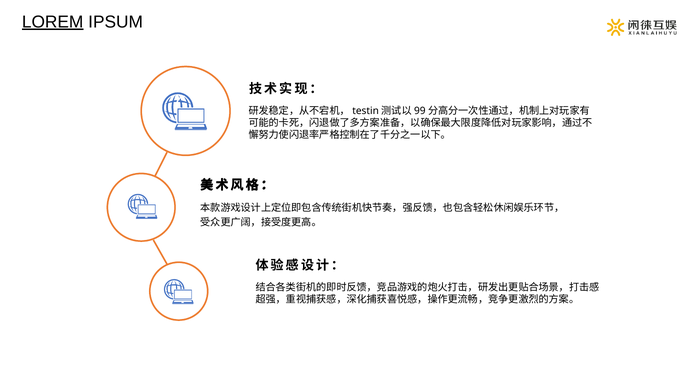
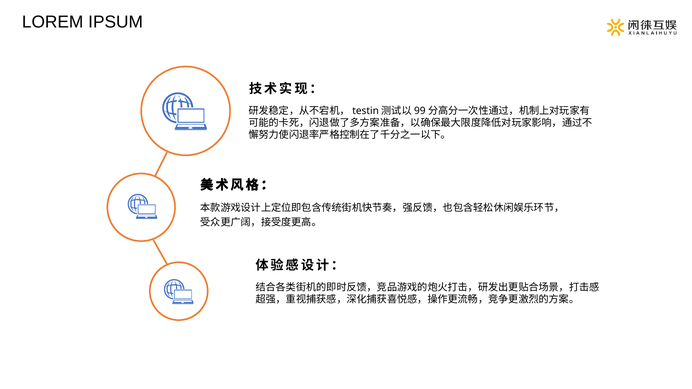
LOREM underline: present -> none (53, 22)
